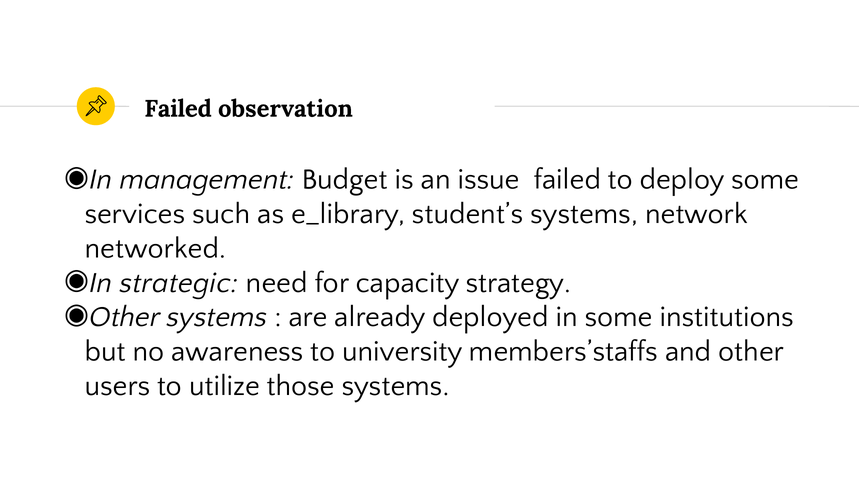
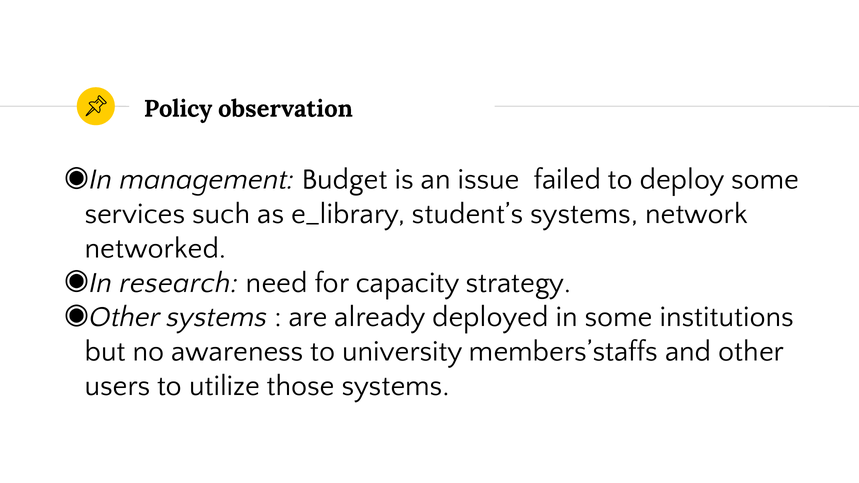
Failed: Failed -> Policy (178, 109)
strategic: strategic -> research (179, 283)
